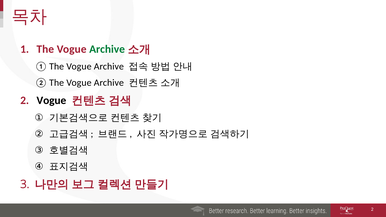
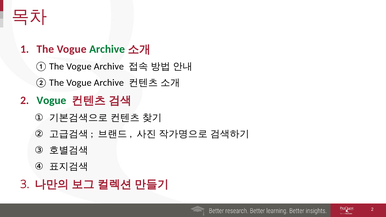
Vogue colour: black -> green (51, 101)
